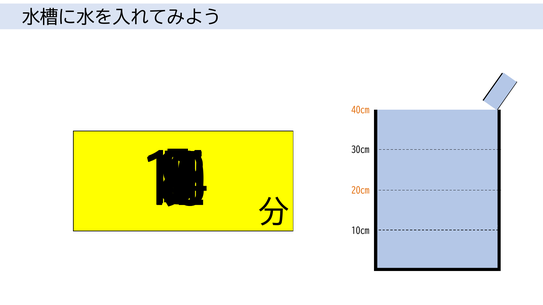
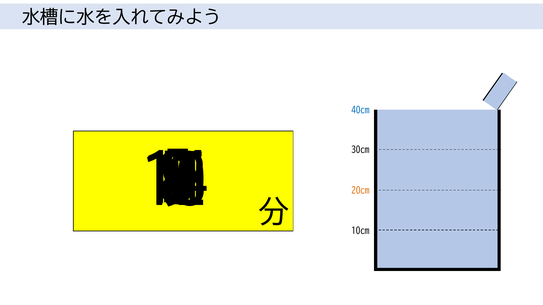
40cm colour: orange -> blue (360, 110)
